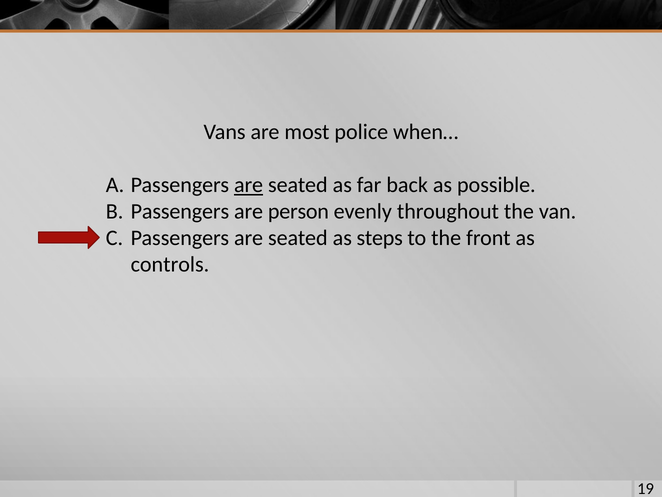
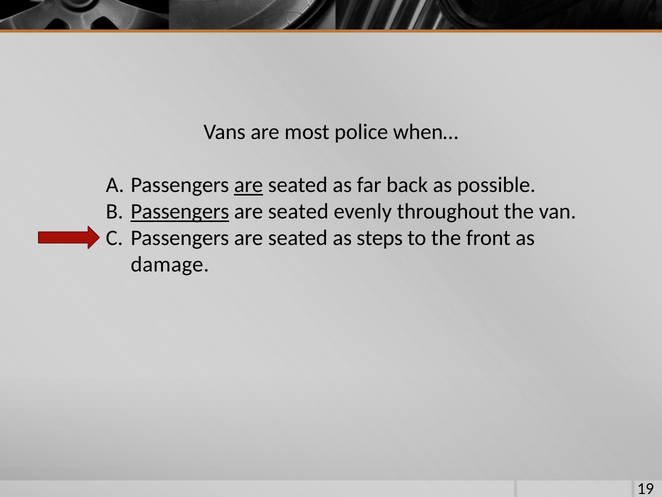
Passengers underline: none -> present (180, 211)
person: person -> seated (298, 211)
controls: controls -> damage (170, 264)
